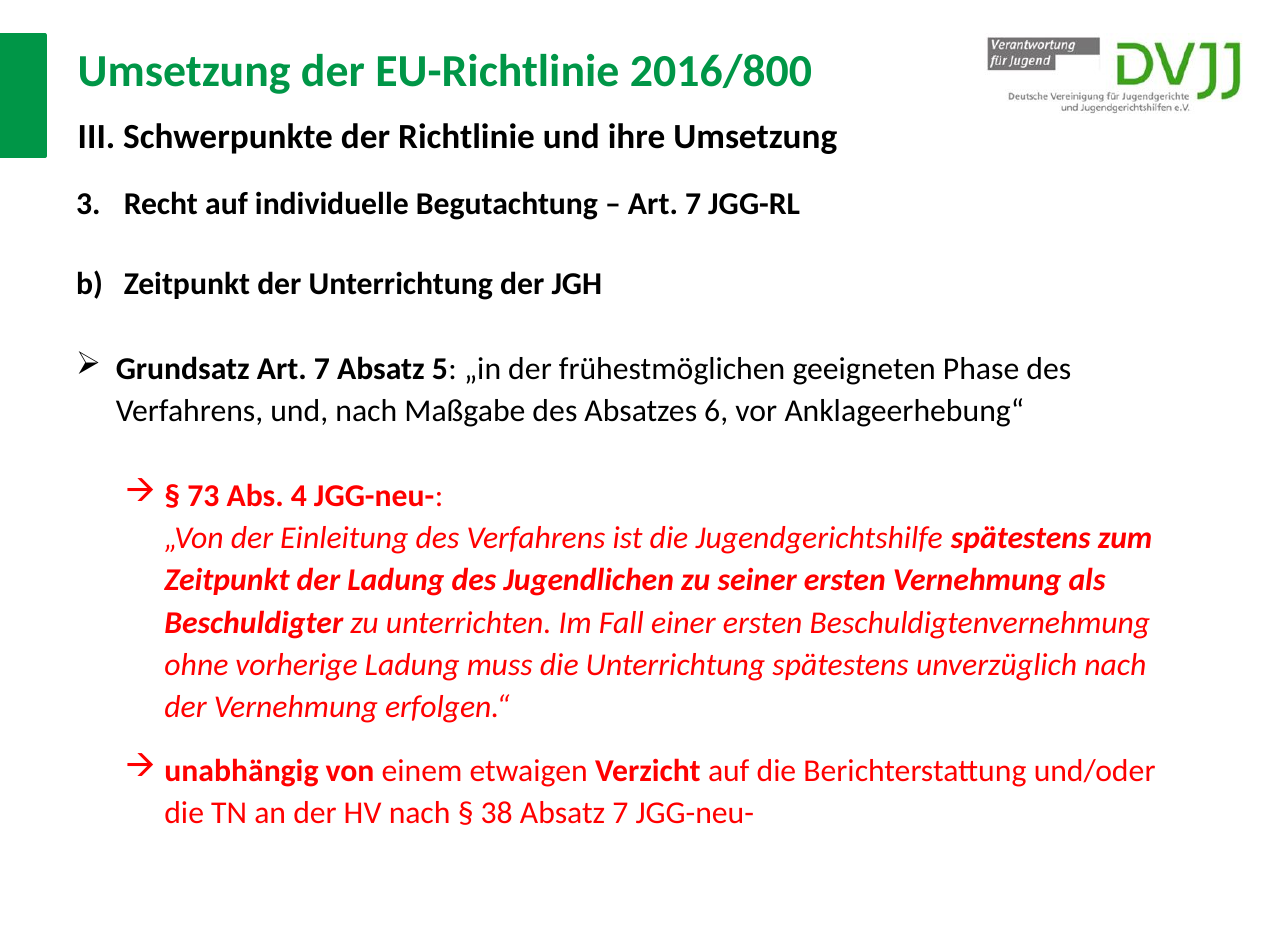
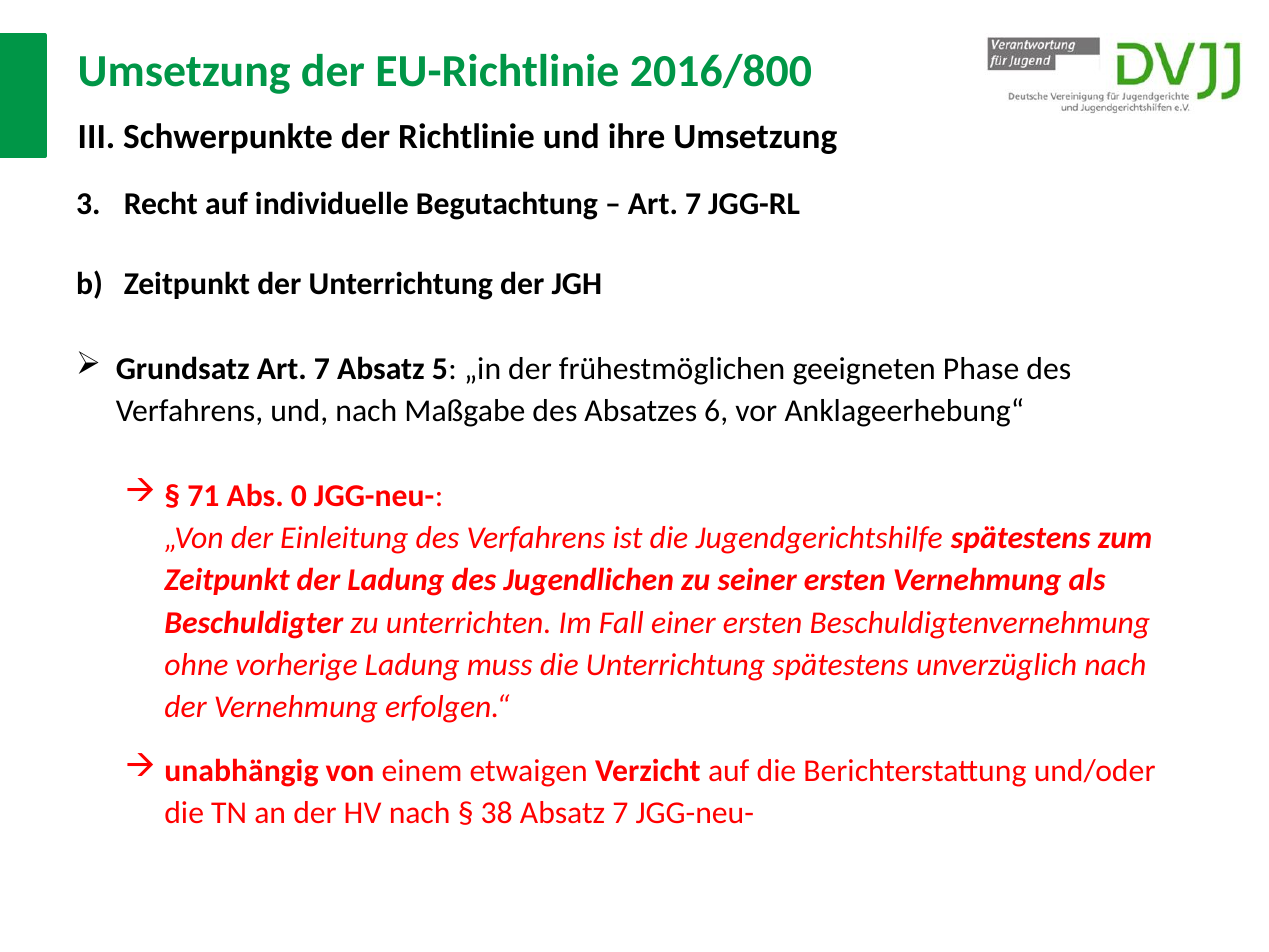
73: 73 -> 71 (203, 496)
4: 4 -> 0 (299, 496)
